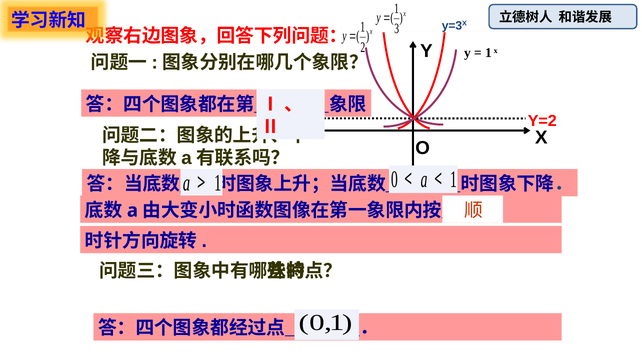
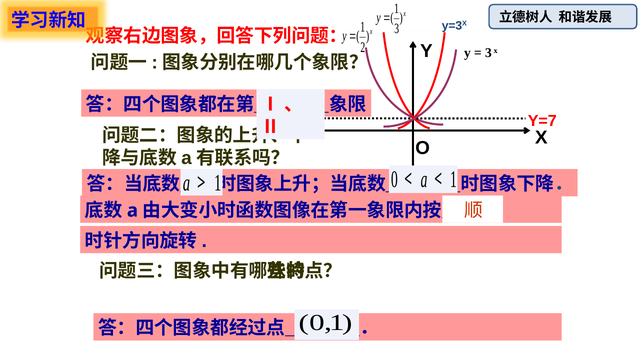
1: 1 -> 3 (488, 53)
Y=2: Y=2 -> Y=7 (542, 121)
